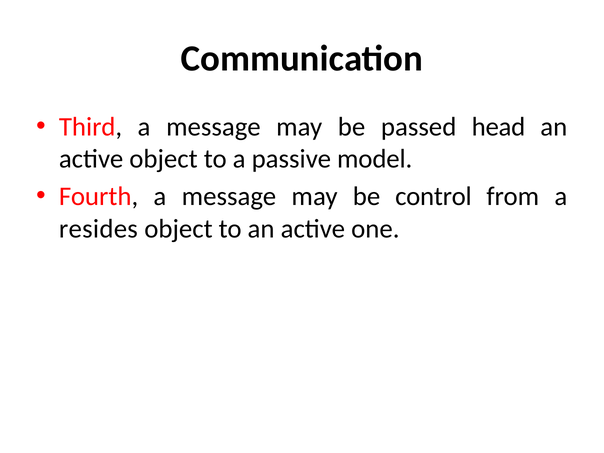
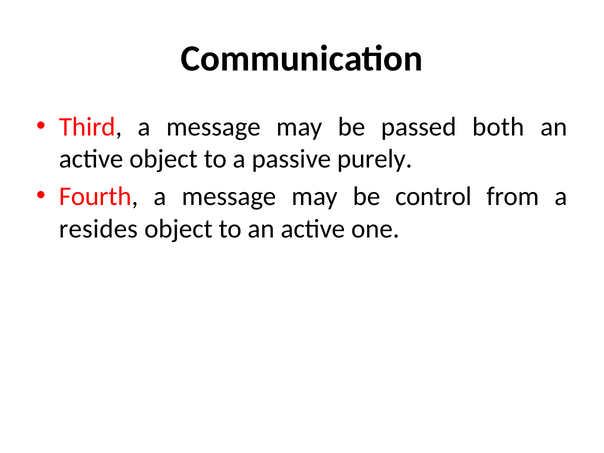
head: head -> both (498, 127)
model: model -> purely (375, 159)
